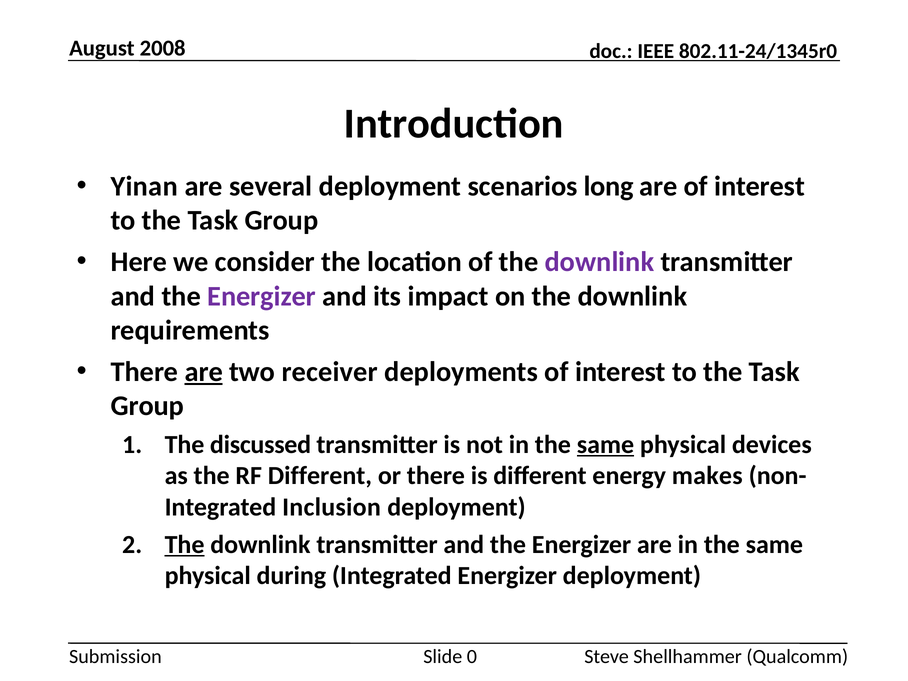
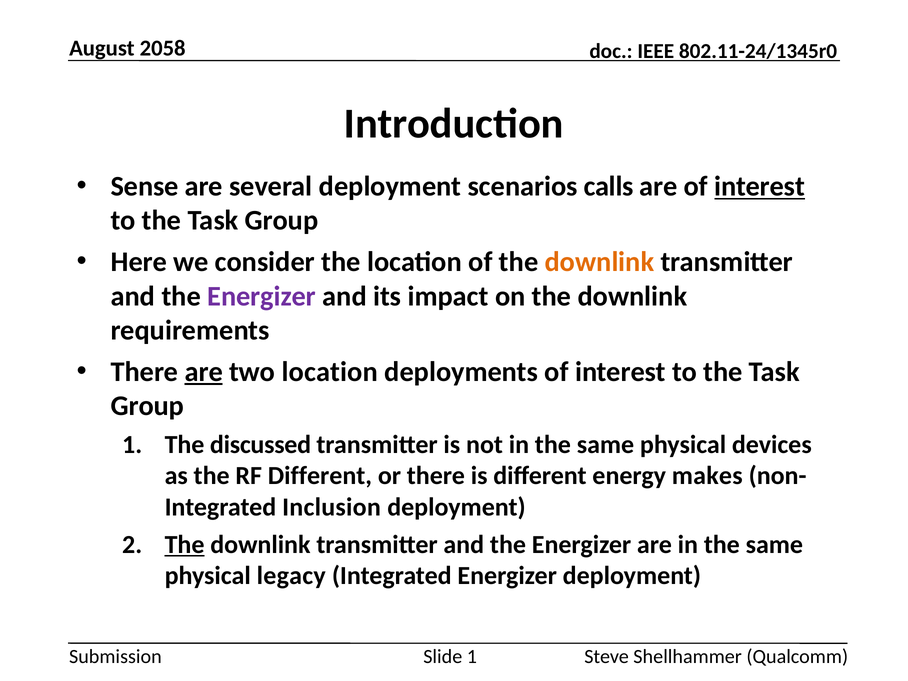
2008: 2008 -> 2058 (163, 48)
Yinan: Yinan -> Sense (145, 186)
long: long -> calls (609, 186)
interest underline: none -> present (760, 186)
downlink colour: purple -> orange (599, 262)
two receiver: receiver -> location (330, 372)
same underline: present -> none (605, 445)
during: during -> legacy (291, 576)
Slide 0: 0 -> 1 (472, 657)
